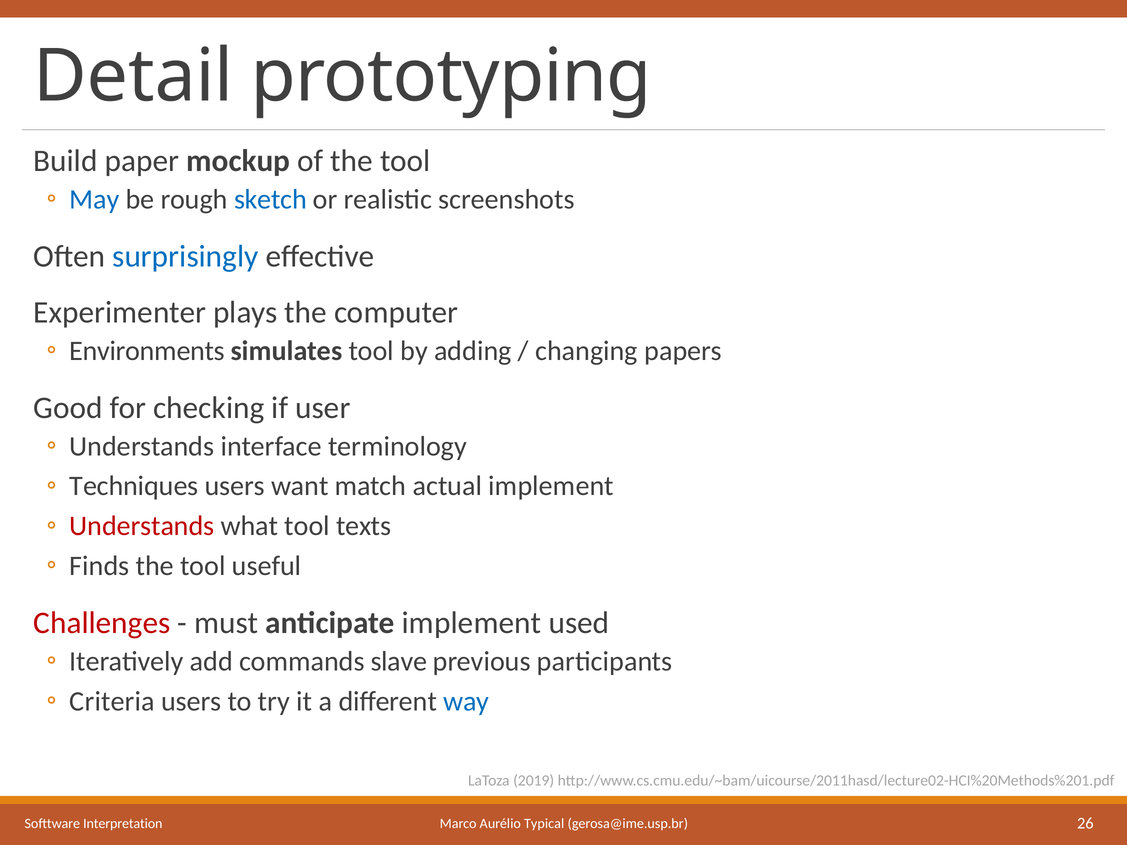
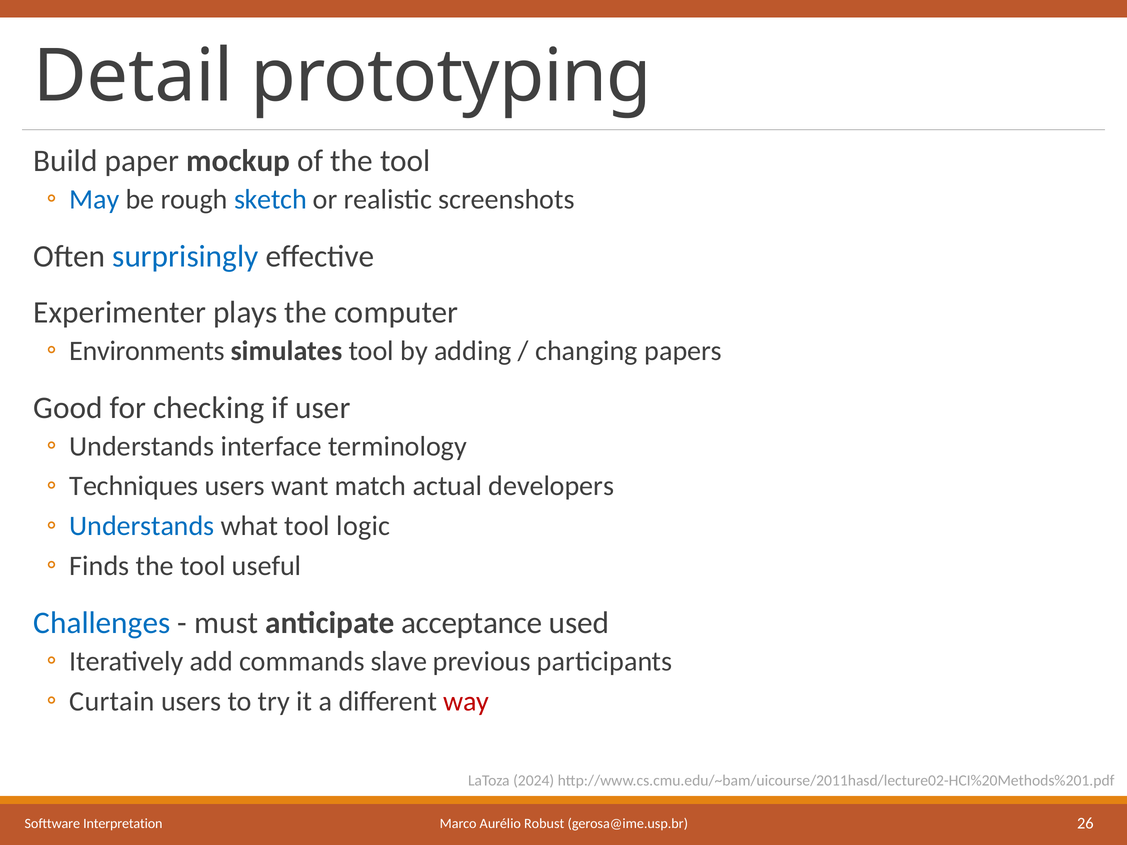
actual implement: implement -> developers (551, 486)
Understands colour: red -> blue (142, 526)
texts: texts -> logic (363, 526)
Challenges colour: red -> blue (102, 623)
anticipate implement: implement -> acceptance (472, 623)
Criteria: Criteria -> Curtain (112, 701)
way colour: blue -> red (466, 701)
2019: 2019 -> 2024 (534, 781)
Typical: Typical -> Robust (544, 824)
